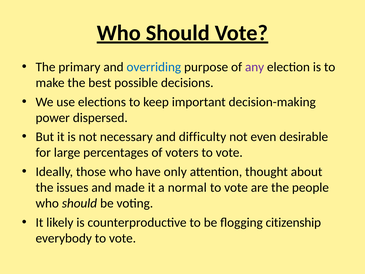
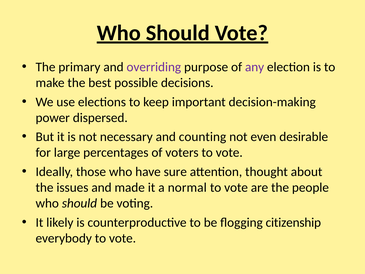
overriding colour: blue -> purple (154, 67)
difficulty: difficulty -> counting (203, 137)
only: only -> sure (175, 172)
